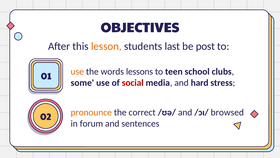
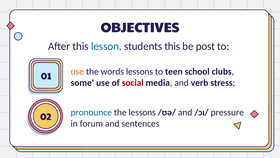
lesson colour: orange -> blue (106, 46)
students last: last -> this (172, 46)
hard: hard -> verb (200, 83)
pronounce colour: orange -> blue (91, 112)
the correct: correct -> lessons (142, 112)
browsed: browsed -> pressure (227, 112)
